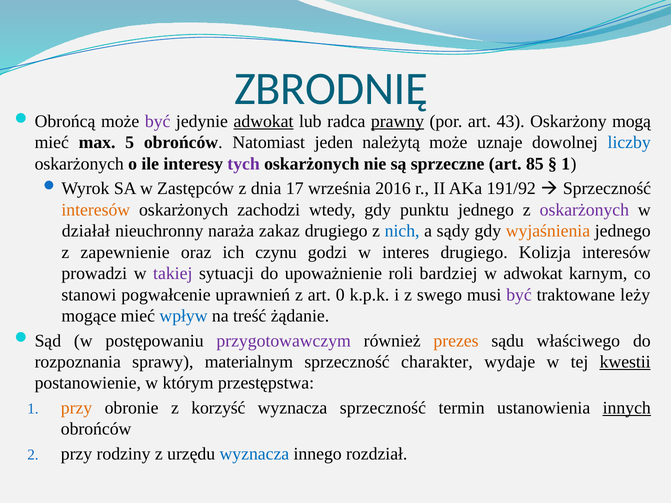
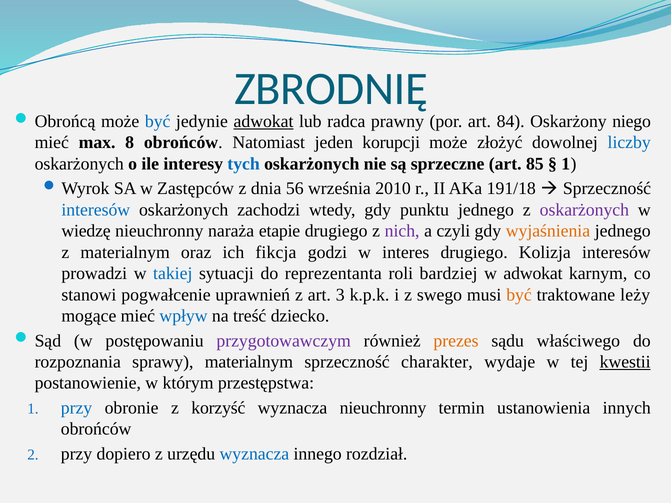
być colour: purple -> blue (158, 121)
prawny underline: present -> none (397, 121)
43: 43 -> 84 (511, 121)
mogą: mogą -> niego (632, 121)
5: 5 -> 8 (130, 143)
należytą: należytą -> korupcji (391, 143)
uznaje: uznaje -> złożyć (500, 143)
tych colour: purple -> blue (244, 164)
17: 17 -> 56 (295, 189)
2016: 2016 -> 2010 (393, 189)
191/92: 191/92 -> 191/18 (511, 189)
interesów colour: orange -> blue (96, 210)
działał: działał -> wiedzę (86, 231)
zakaz: zakaz -> etapie (280, 231)
nich colour: blue -> purple (402, 231)
sądy: sądy -> czyli (453, 231)
z zapewnienie: zapewnienie -> materialnym (125, 252)
czynu: czynu -> fikcja (276, 252)
takiej colour: purple -> blue (173, 274)
upoważnienie: upoważnienie -> reprezentanta (333, 274)
0: 0 -> 3 (340, 295)
być colour: purple -> orange (519, 295)
żądanie: żądanie -> dziecko (300, 316)
przy colour: orange -> blue (76, 408)
wyznacza sprzeczność: sprzeczność -> nieuchronny (383, 408)
innych underline: present -> none (627, 408)
rodziny: rodziny -> dopiero (124, 454)
